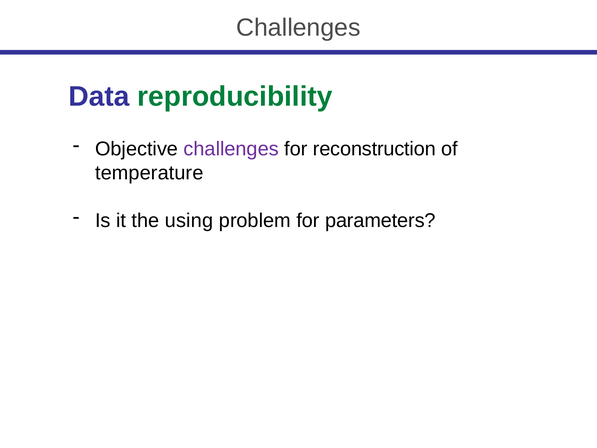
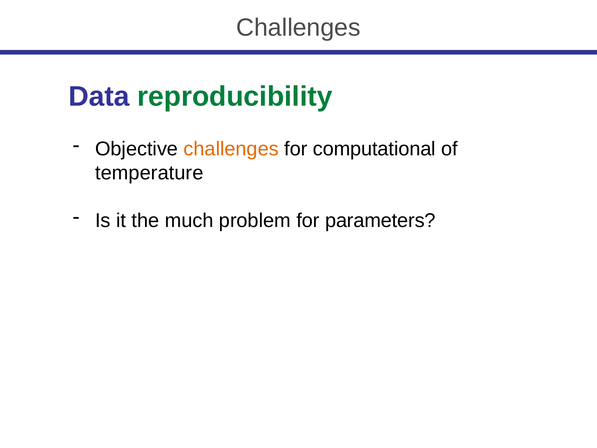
challenges colour: purple -> orange (231, 149)
reconstruction: reconstruction -> computational (374, 149)
using: using -> much (189, 221)
